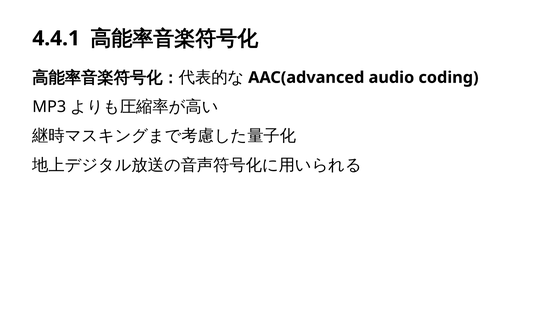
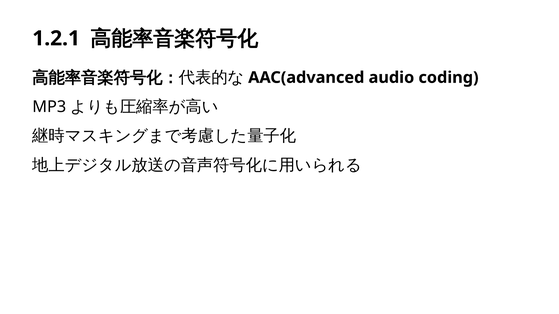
4.4.1: 4.4.1 -> 1.2.1 (56, 38)
